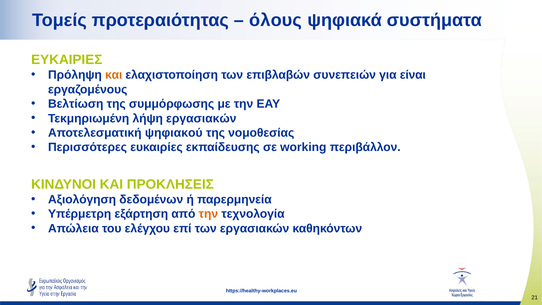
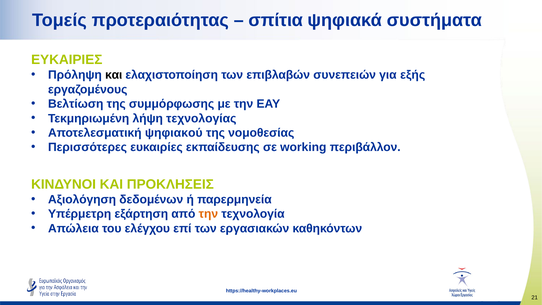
όλους: όλους -> σπίτια (276, 20)
και colour: orange -> black (114, 75)
είναι: είναι -> εξής (413, 75)
λήψη εργασιακών: εργασιακών -> τεχνολογίας (201, 118)
